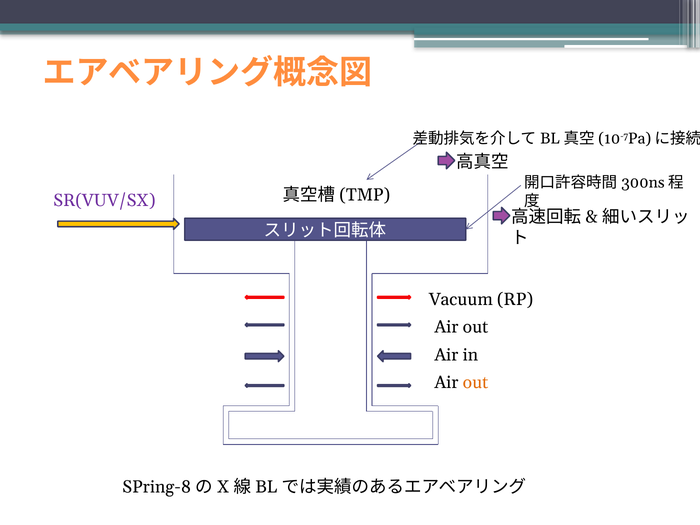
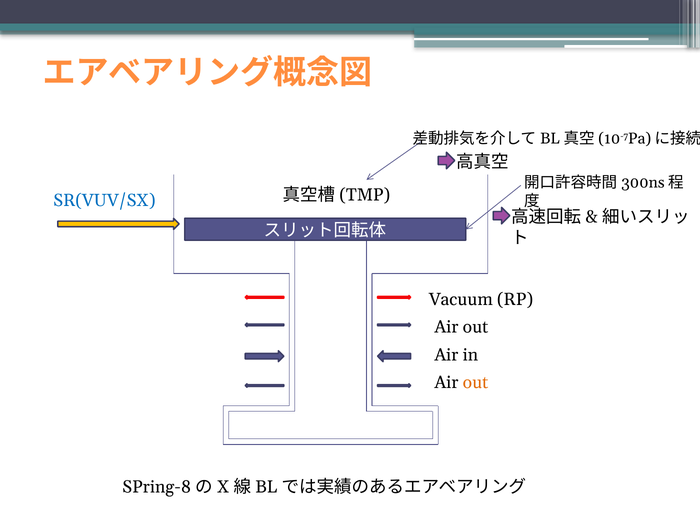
SR(VUV/SX colour: purple -> blue (104, 200)
